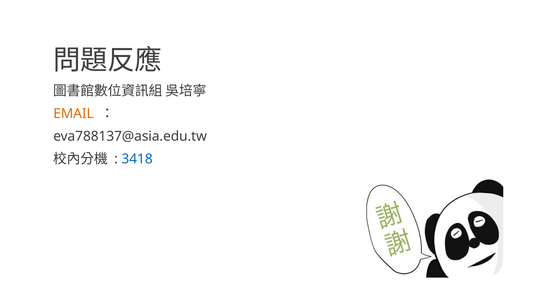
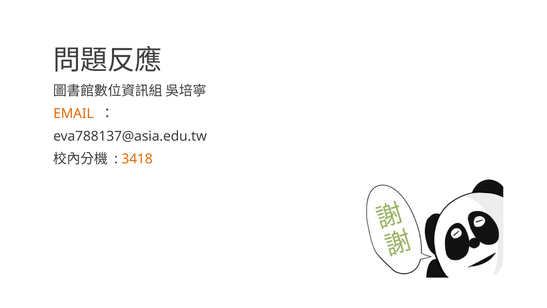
3418 colour: blue -> orange (137, 159)
